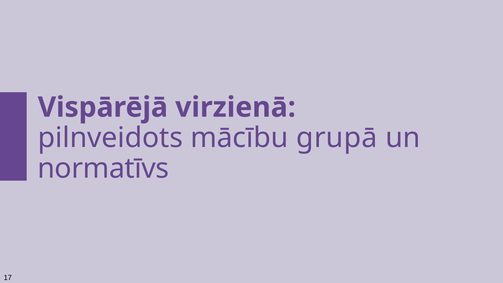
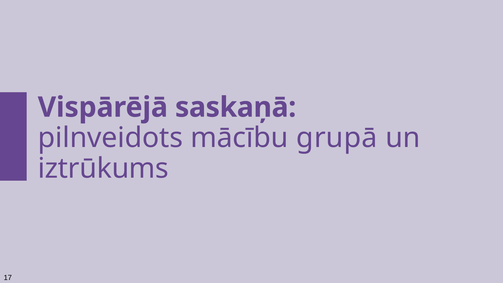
virzienā: virzienā -> saskaņā (236, 107)
normatīvs: normatīvs -> iztrūkums (103, 168)
